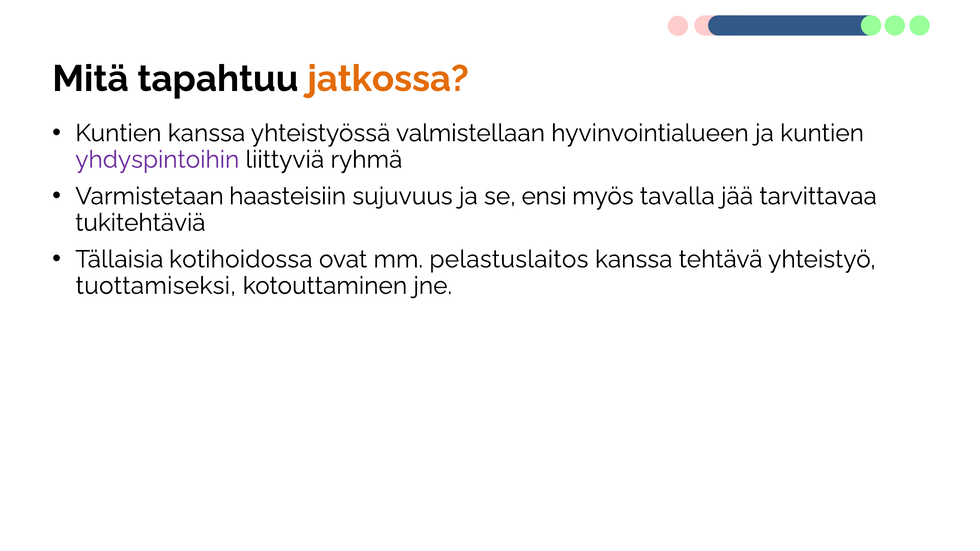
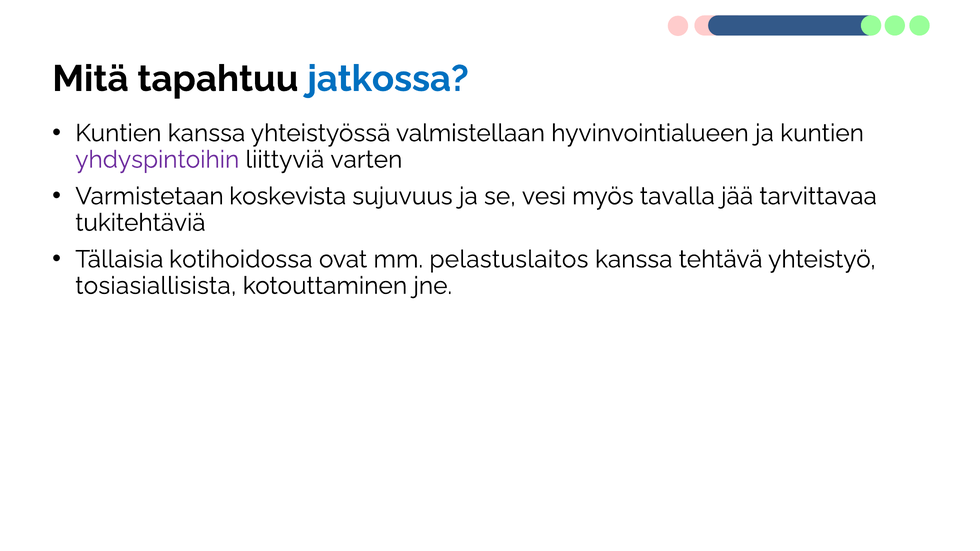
jatkossa colour: orange -> blue (388, 79)
ryhmä: ryhmä -> varten (366, 160)
haasteisiin: haasteisiin -> koskevista (288, 196)
ensi: ensi -> vesi (544, 196)
tuottamiseksi: tuottamiseksi -> tosiasiallisista (156, 286)
